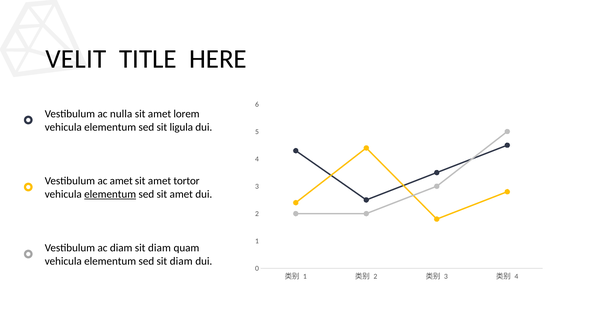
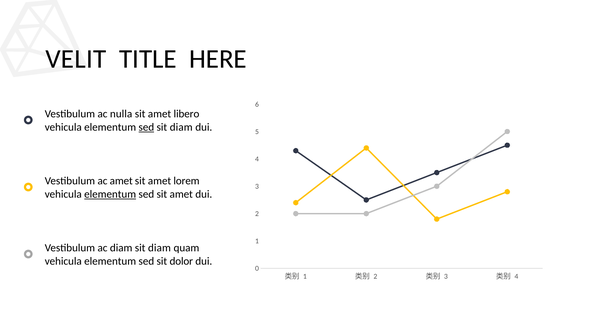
lorem: lorem -> libero (186, 114)
sed underline: none -> present (146, 127)
ligula: ligula -> diam (181, 127)
tortor: tortor -> lorem (187, 181)
sed sit diam: diam -> dolor (181, 261)
